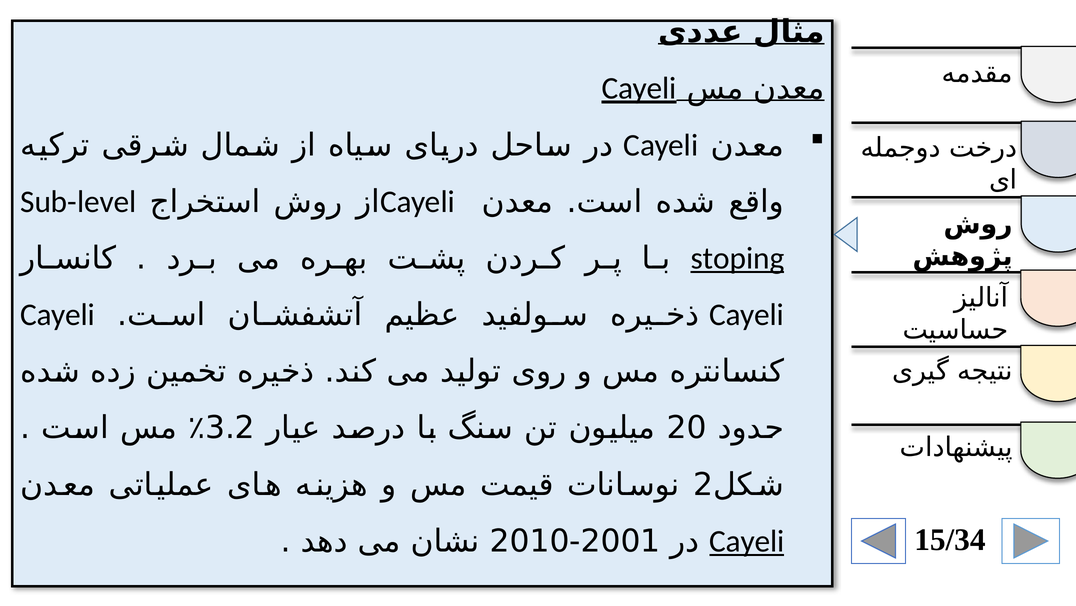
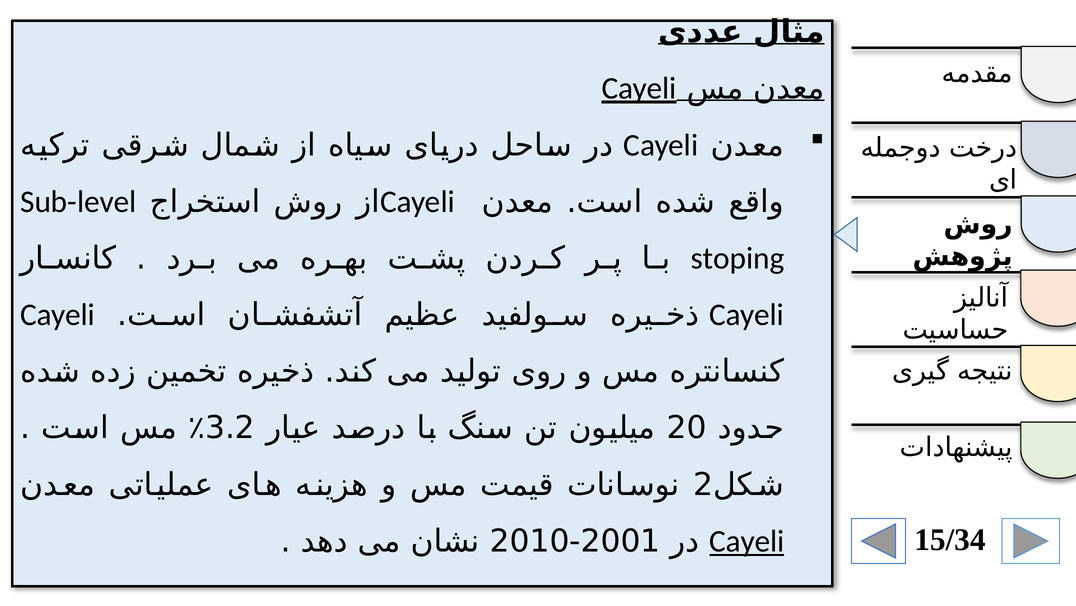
stoping underline: present -> none (738, 258)
